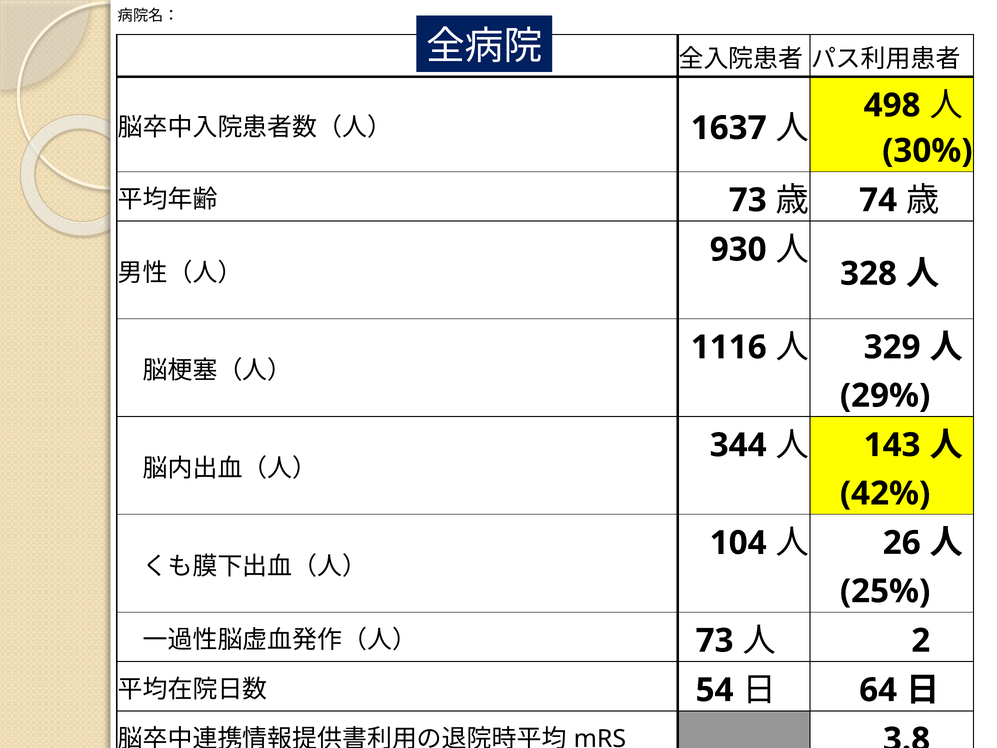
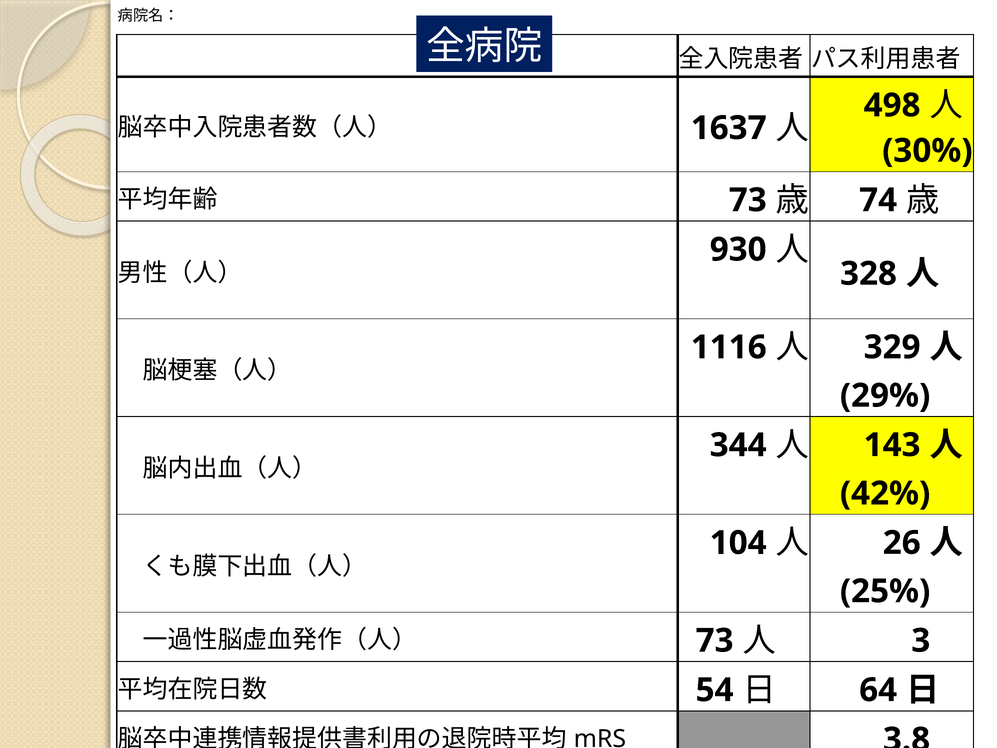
2: 2 -> 3 (921, 640)
